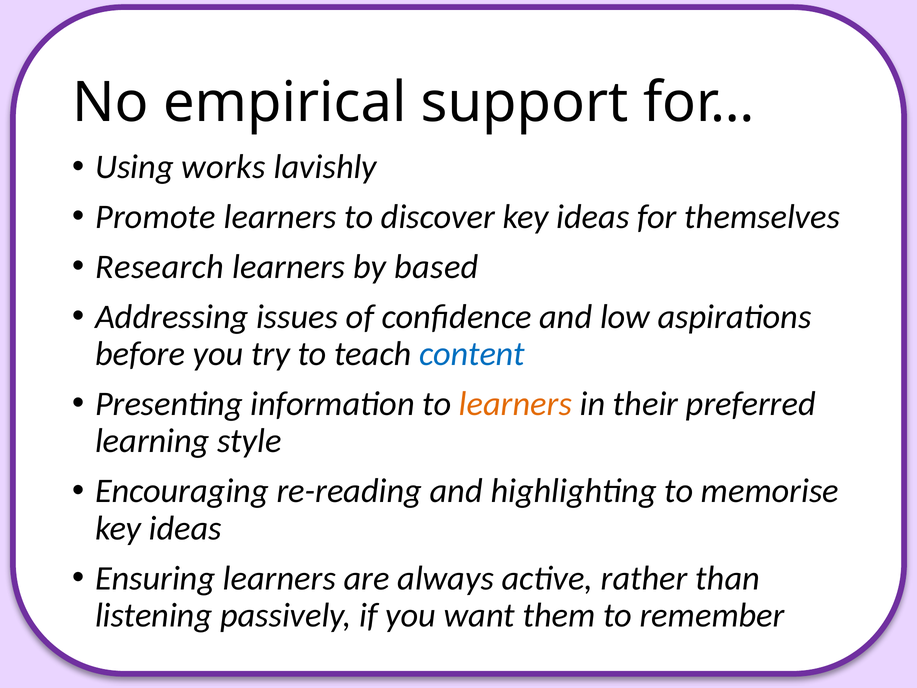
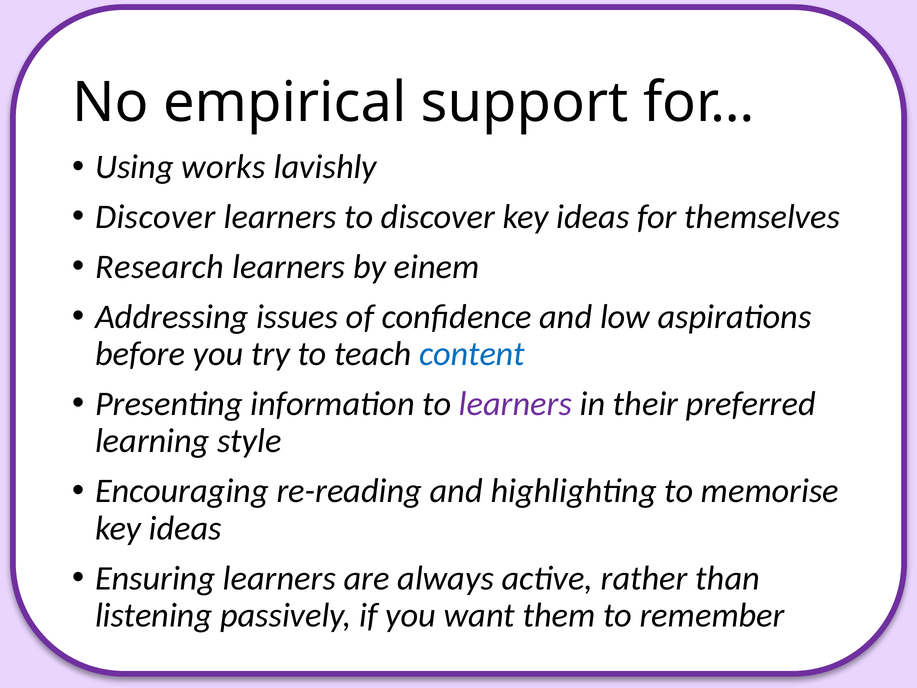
Promote: Promote -> Discover (155, 217)
based: based -> einem (437, 267)
learners colour: orange -> purple (515, 404)
